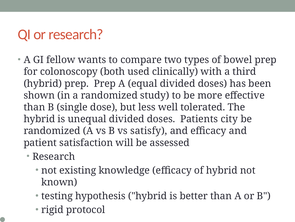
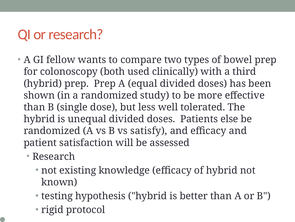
city: city -> else (229, 119)
